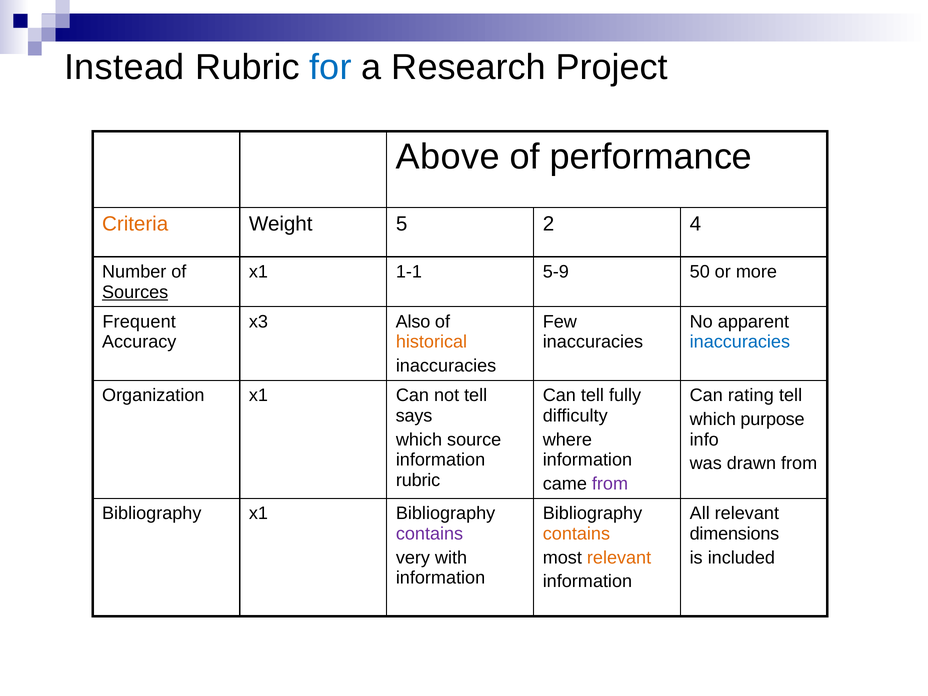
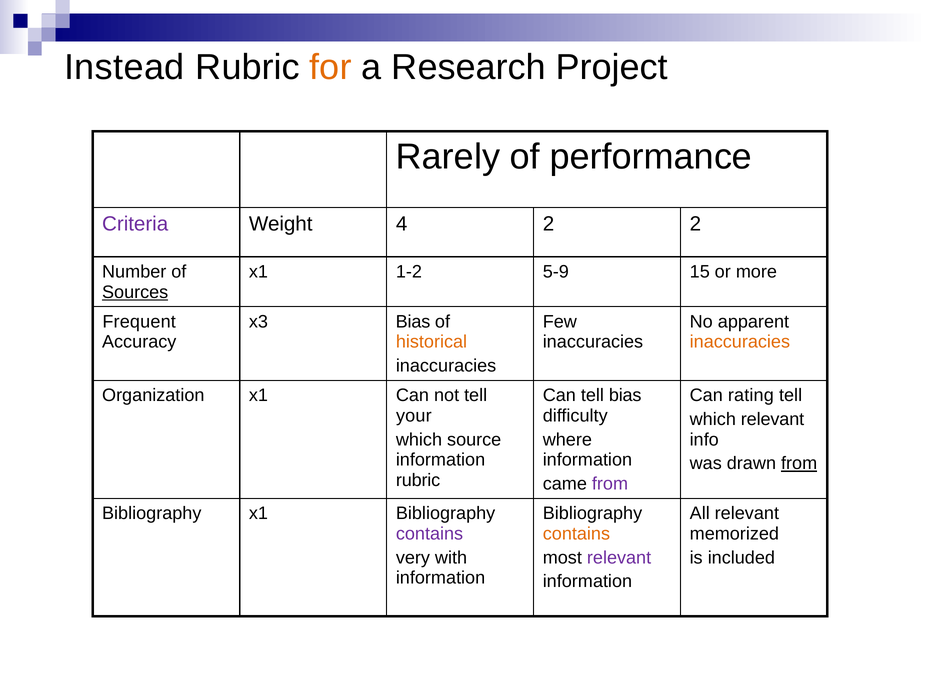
for colour: blue -> orange (331, 67)
Above: Above -> Rarely (448, 157)
Criteria colour: orange -> purple (135, 224)
5: 5 -> 4 (402, 224)
2 4: 4 -> 2 (695, 224)
1-1: 1-1 -> 1-2 (409, 272)
50: 50 -> 15 (700, 272)
x3 Also: Also -> Bias (413, 322)
inaccuracies colour: blue -> orange (740, 342)
tell fully: fully -> bias (625, 395)
says: says -> your (414, 416)
which purpose: purpose -> relevant (773, 419)
from underline: none -> present (799, 464)
dimensions: dimensions -> memorized (734, 534)
relevant colour: orange -> purple (619, 558)
